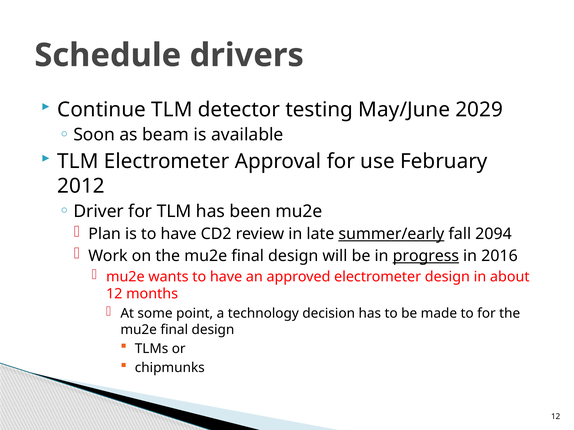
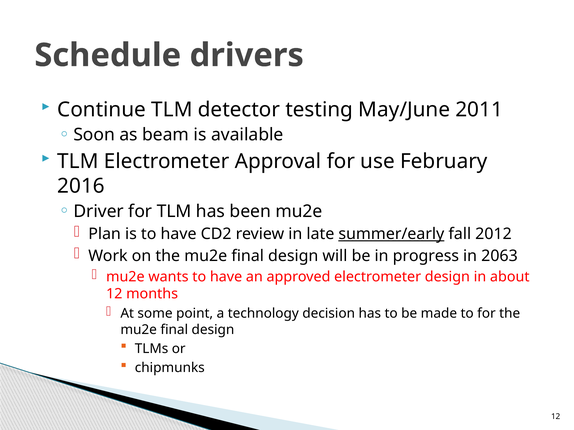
2029: 2029 -> 2011 (479, 110)
2012: 2012 -> 2016 (81, 186)
2094: 2094 -> 2012 (494, 234)
progress underline: present -> none (426, 256)
2016: 2016 -> 2063 (499, 256)
